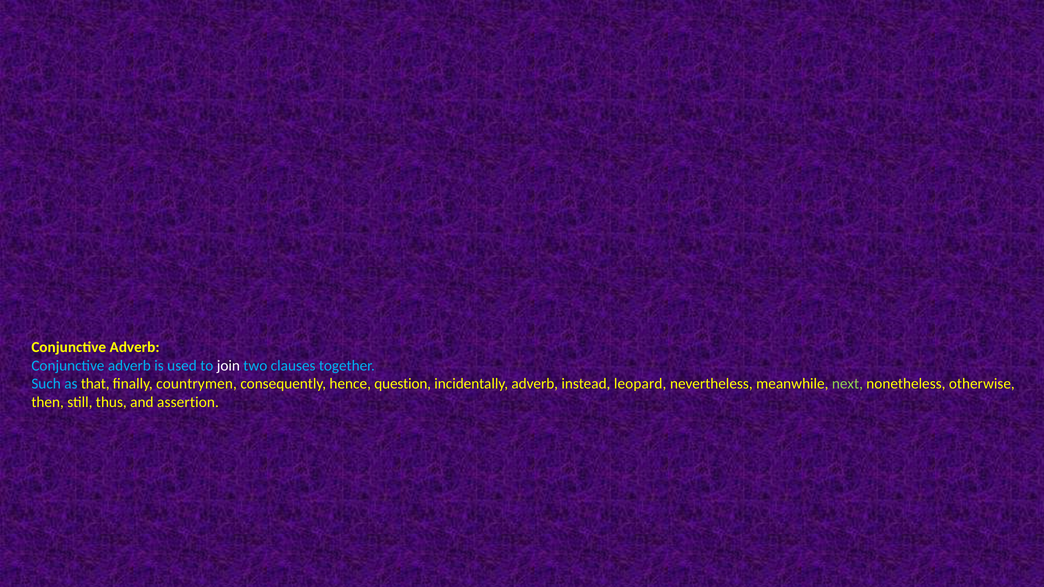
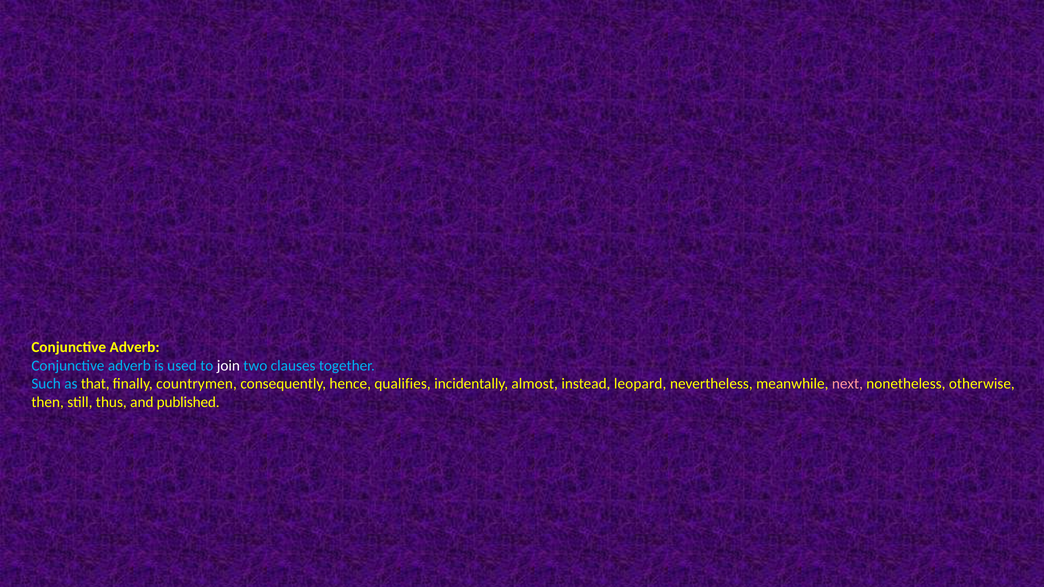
question: question -> qualifies (403, 384)
incidentally adverb: adverb -> almost (535, 384)
next colour: light green -> pink (847, 384)
assertion: assertion -> published (188, 402)
